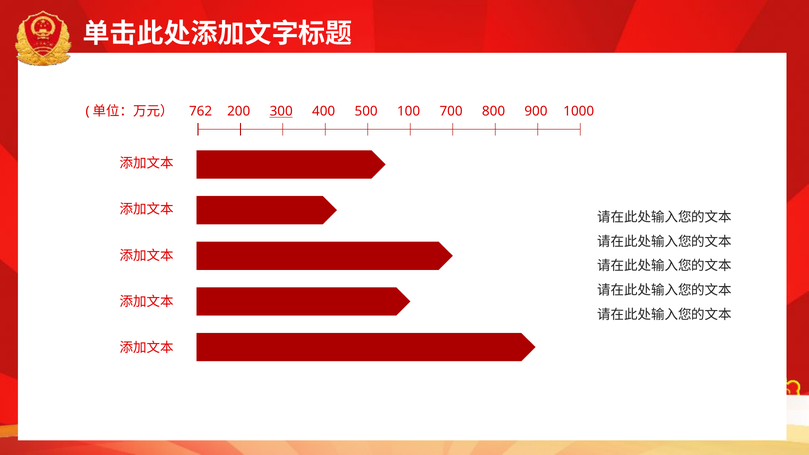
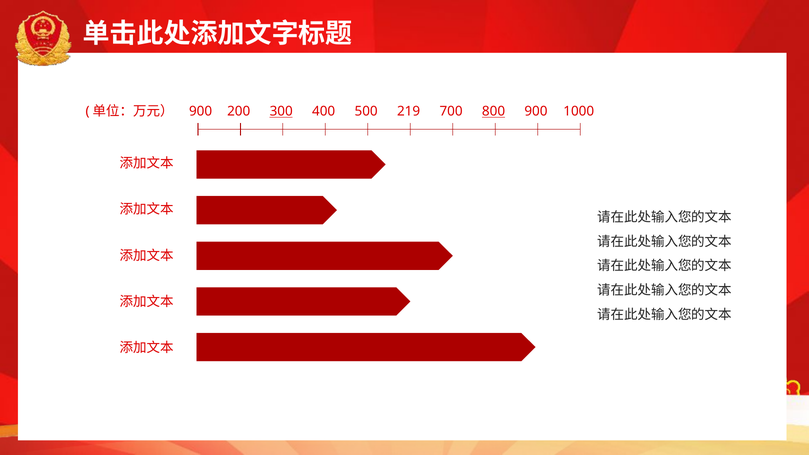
762: 762 -> 900 (201, 111)
100: 100 -> 219 (409, 111)
800 underline: none -> present (494, 111)
